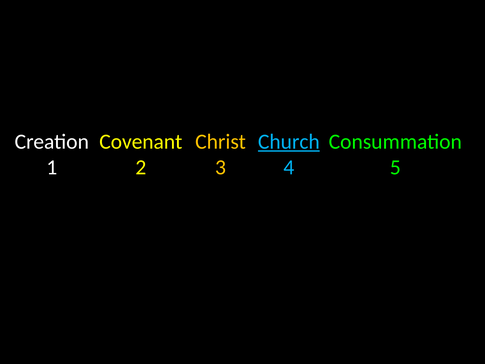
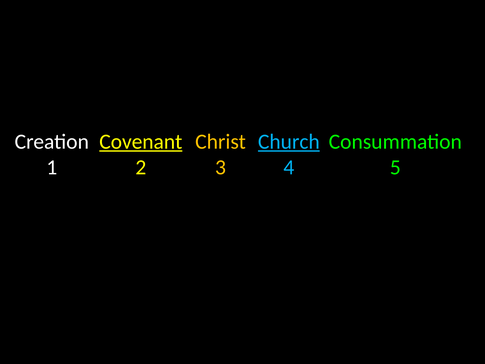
Covenant underline: none -> present (141, 142)
